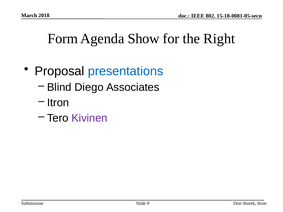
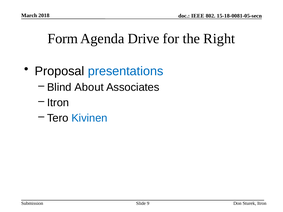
Show: Show -> Drive (144, 39)
Diego: Diego -> About (89, 87)
Kivinen colour: purple -> blue (89, 118)
